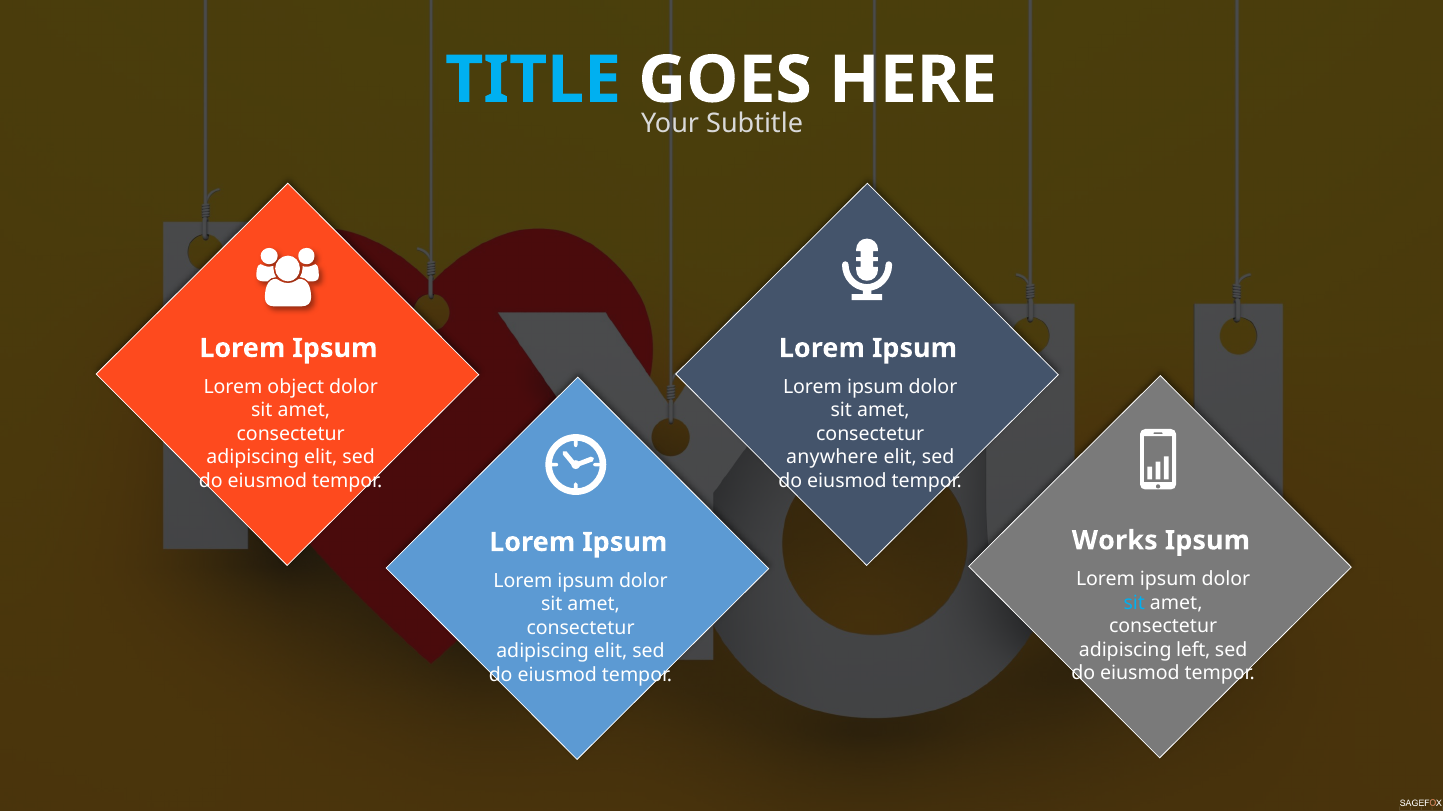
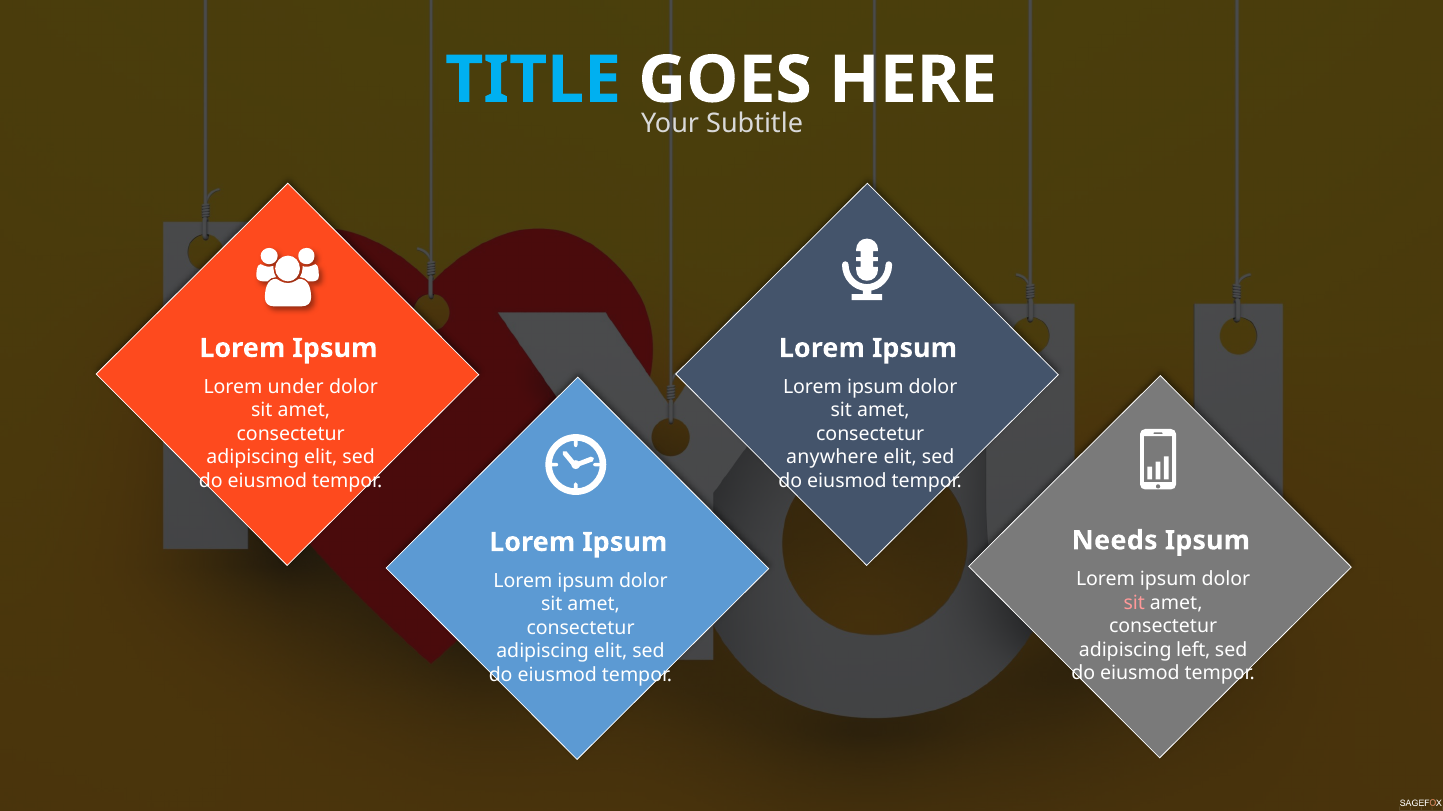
object: object -> under (296, 387)
Works: Works -> Needs (1115, 541)
sit colour: light blue -> pink (1134, 603)
